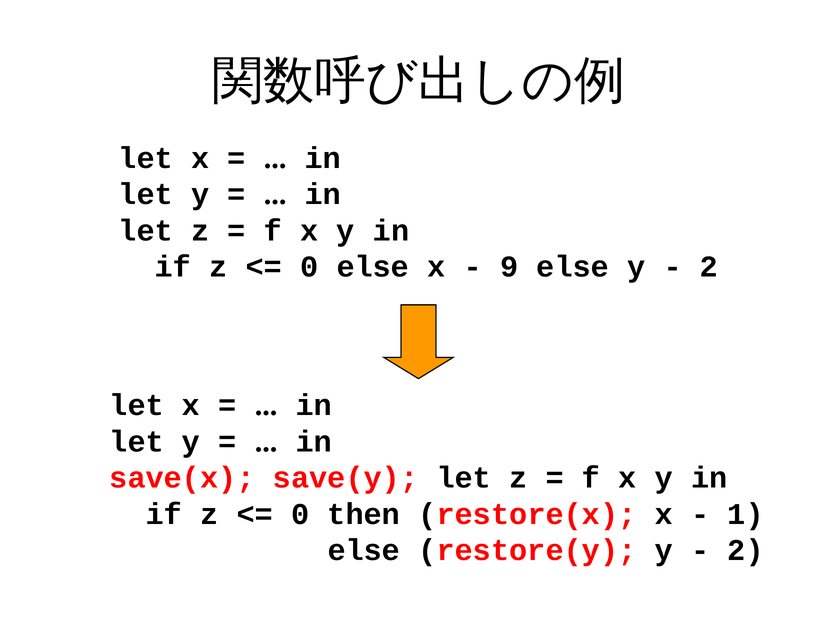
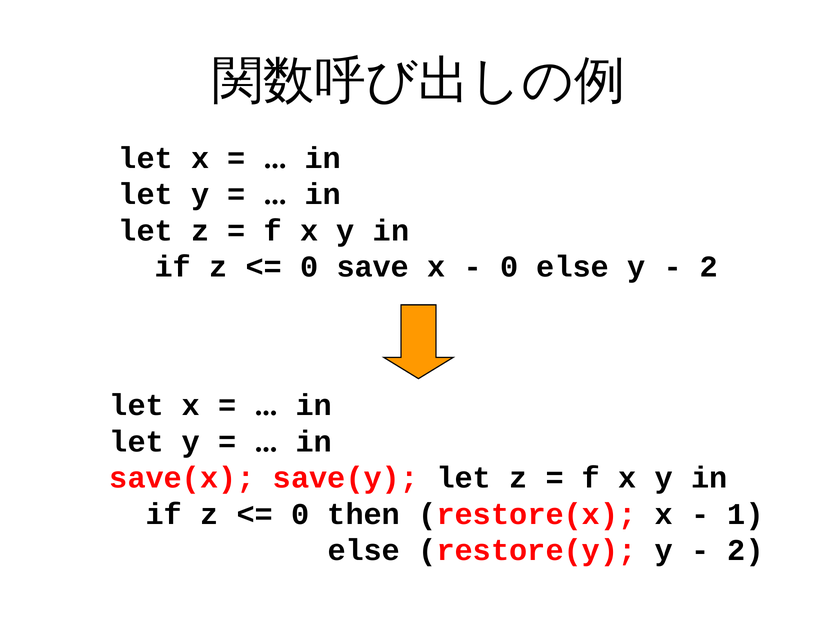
0 else: else -> save (373, 267)
9: 9 -> 0 (509, 267)
